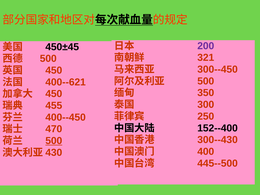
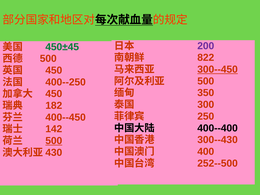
450±45 colour: black -> green (62, 47)
321: 321 -> 822 (206, 58)
300--450 underline: none -> present (218, 69)
400--621: 400--621 -> 400--250 (66, 82)
455: 455 -> 182 (54, 106)
152--400: 152--400 -> 400--400 (218, 128)
470: 470 -> 142 (54, 129)
445--500: 445--500 -> 252--500 (218, 163)
